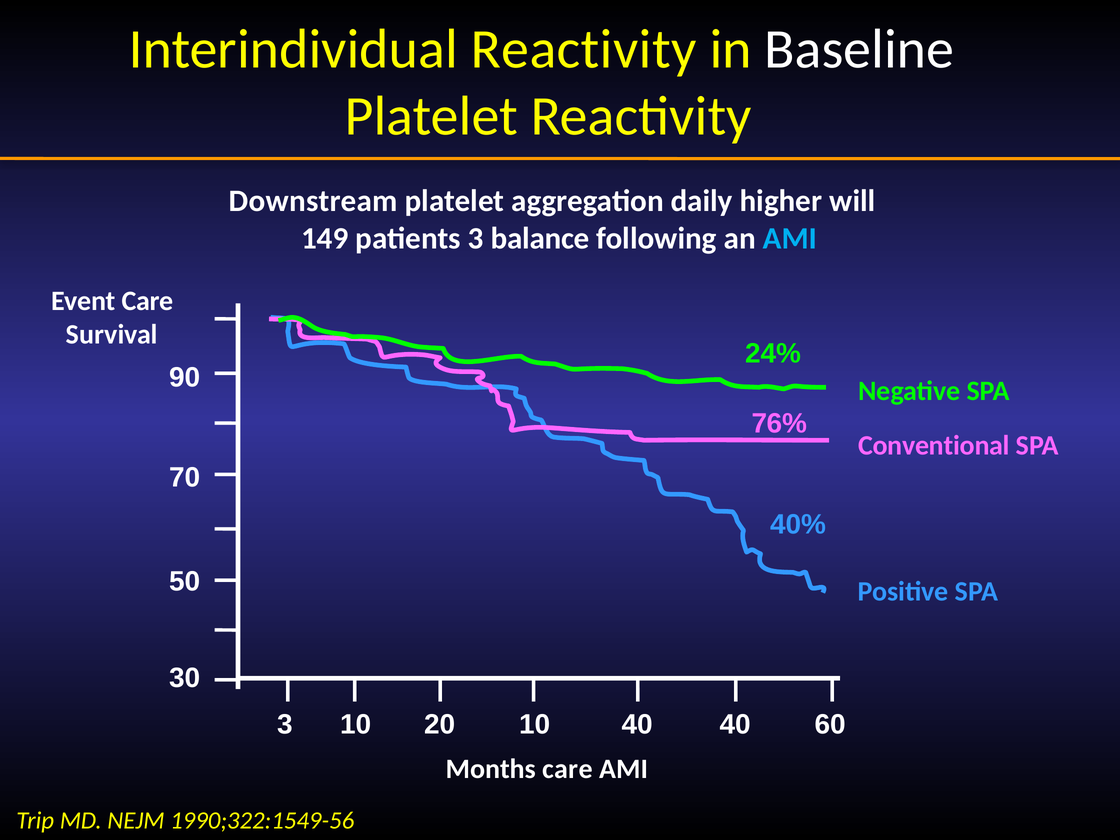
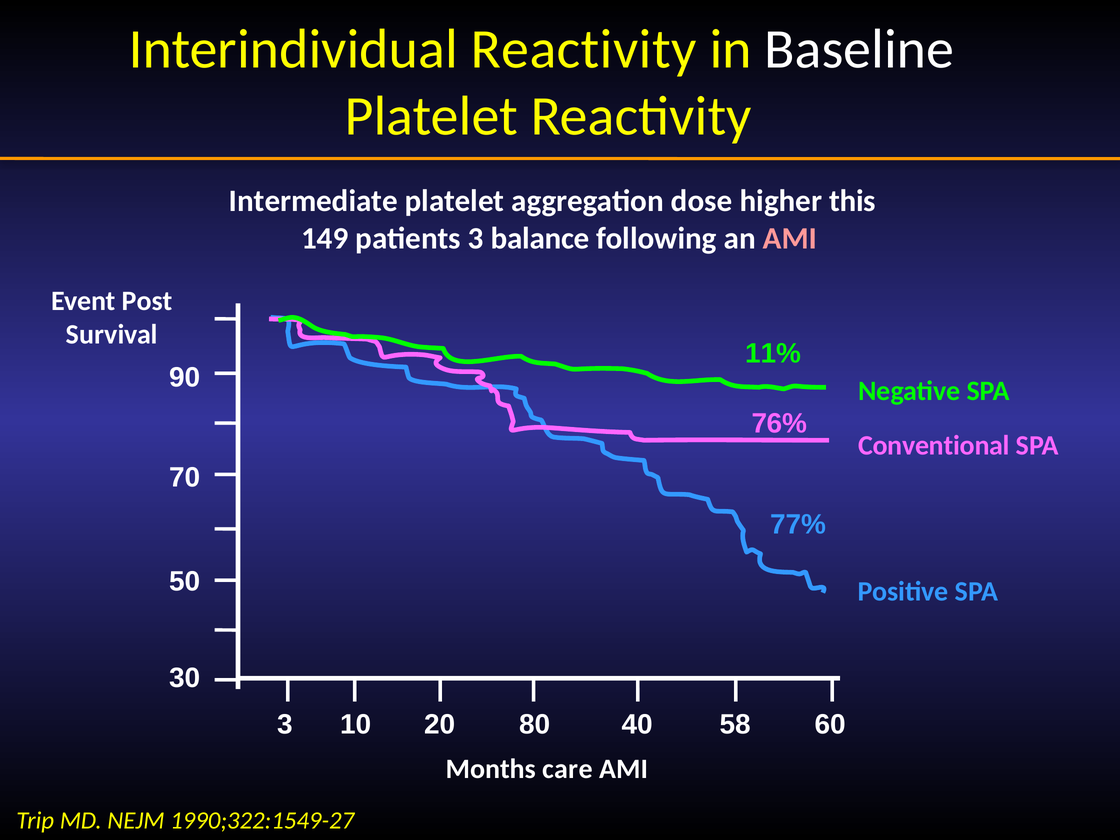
Downstream: Downstream -> Intermediate (313, 201)
daily: daily -> dose (702, 201)
will: will -> this (853, 201)
AMI colour: light blue -> pink (790, 238)
Event Care: Care -> Post (147, 301)
24%: 24% -> 11% (773, 354)
40%: 40% -> 77% (798, 525)
3 10: 10 -> 80 (535, 725)
40 40: 40 -> 58 (735, 725)
1990;322:1549-56: 1990;322:1549-56 -> 1990;322:1549-27 (262, 821)
